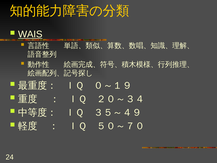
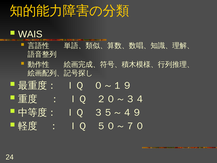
WAIS underline: present -> none (30, 34)
